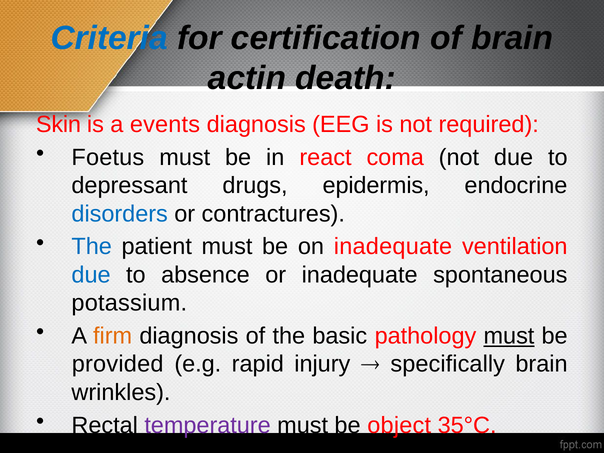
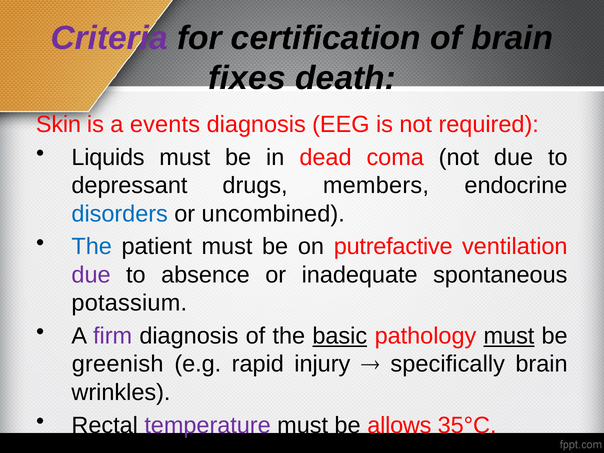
Criteria colour: blue -> purple (109, 38)
actin: actin -> fixes (247, 78)
Foetus: Foetus -> Liquids (108, 157)
react: react -> dead (326, 157)
epidermis: epidermis -> members (376, 186)
contractures: contractures -> uncombined (273, 214)
on inadequate: inadequate -> putrefactive (393, 247)
due colour: blue -> purple (91, 275)
firm colour: orange -> purple (113, 336)
basic underline: none -> present (340, 336)
provided: provided -> greenish (118, 364)
object: object -> allows (399, 425)
